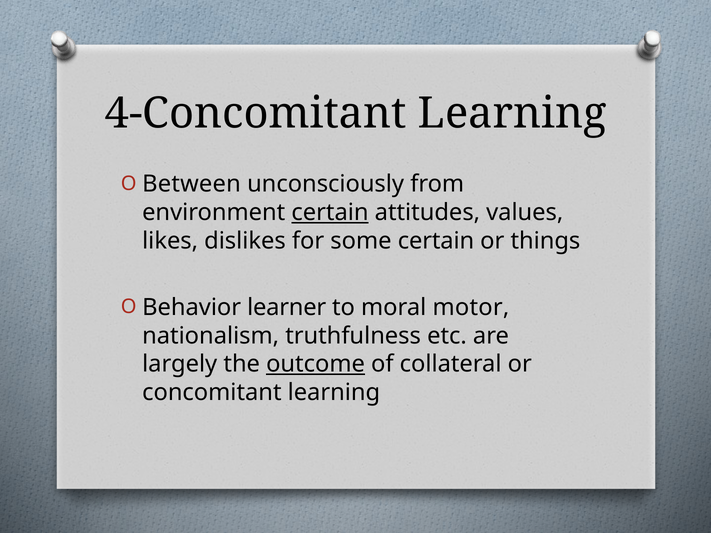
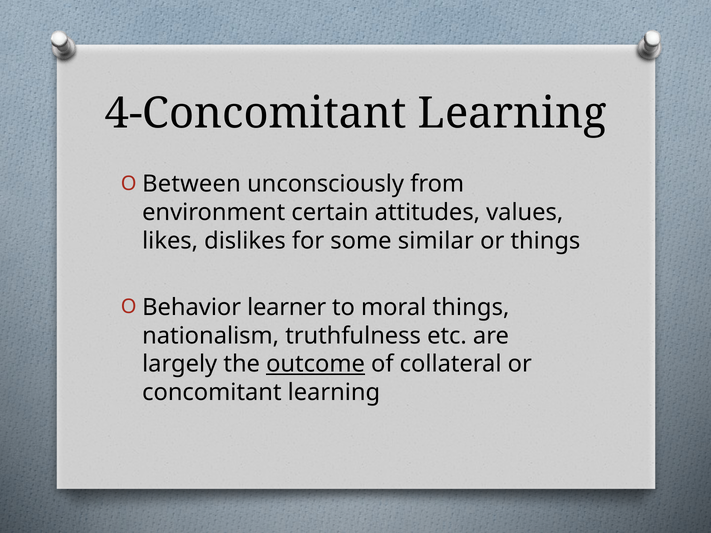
certain underline: present -> none (330, 213)
some certain: certain -> similar (436, 241)
moral motor: motor -> things (471, 307)
